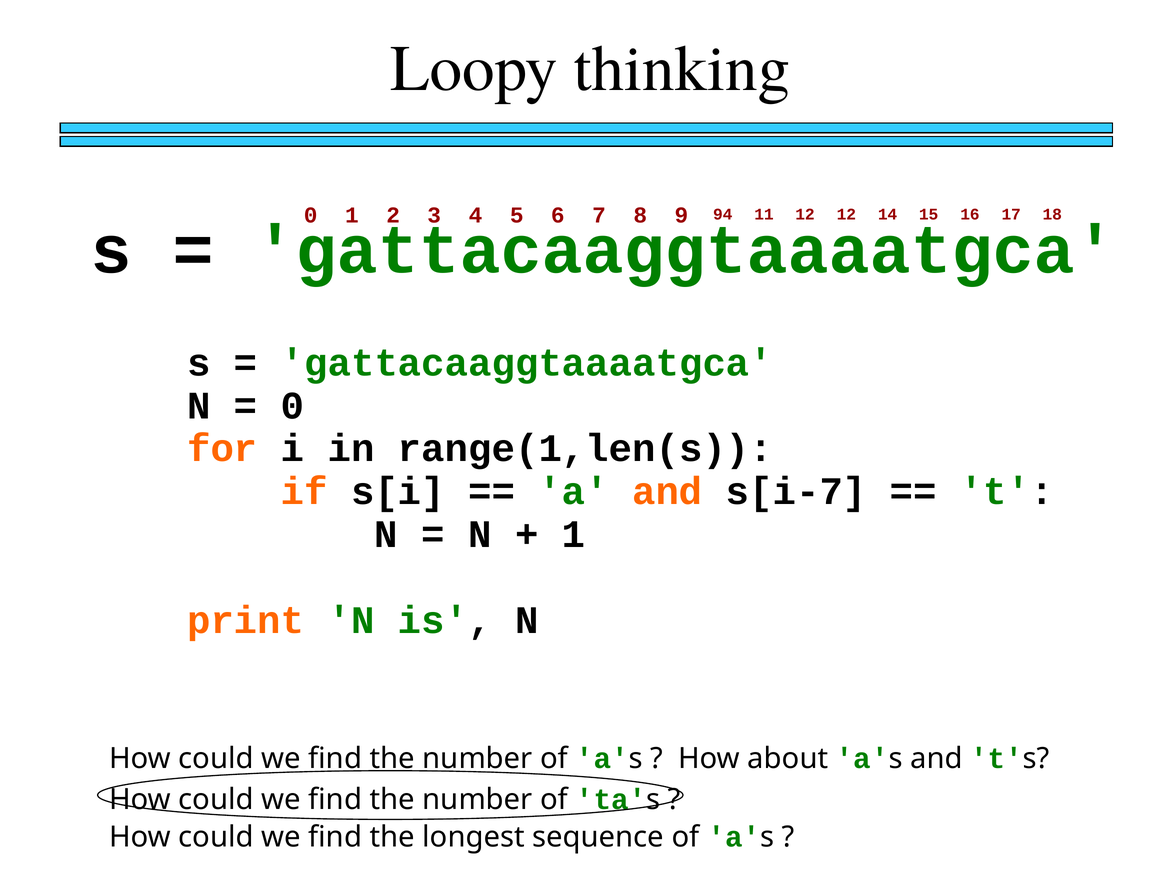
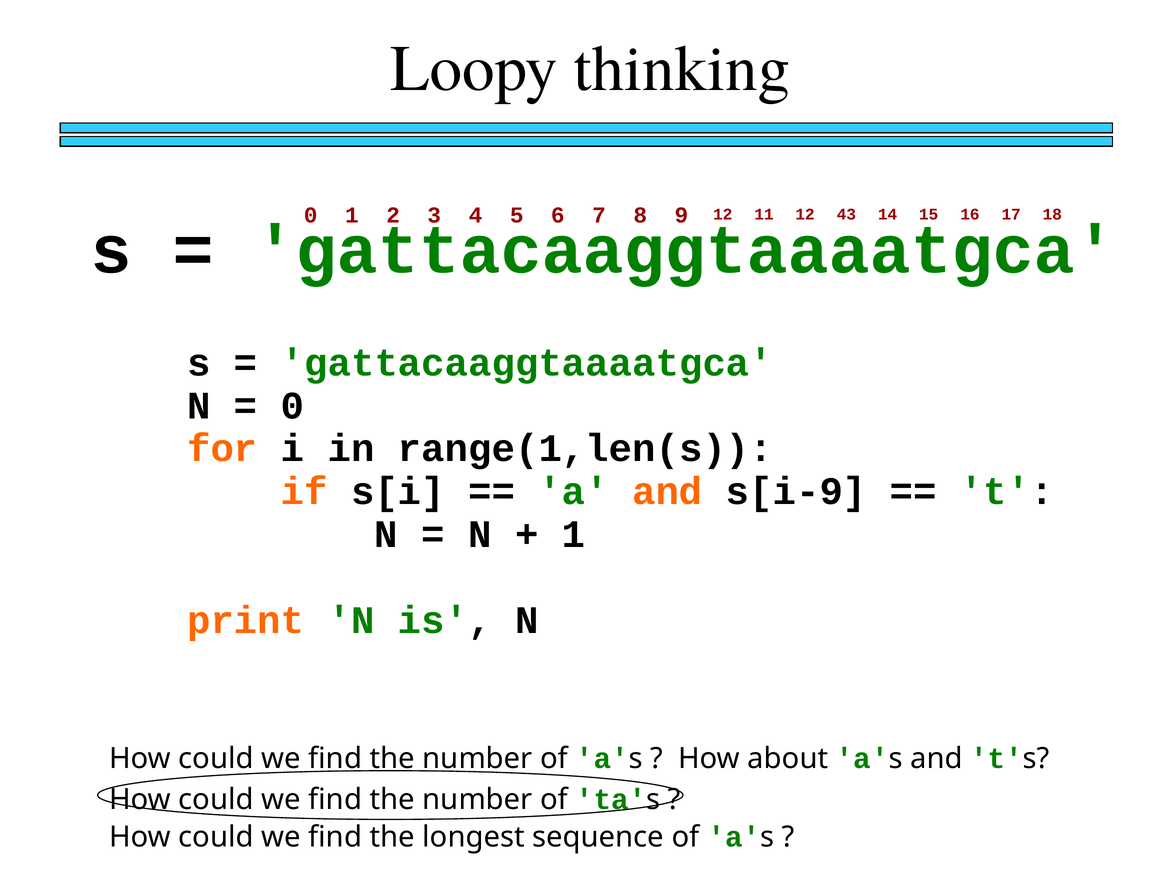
9 94: 94 -> 12 (723, 215)
12 12: 12 -> 43 (846, 215)
s[i-7: s[i-7 -> s[i-9 (796, 492)
